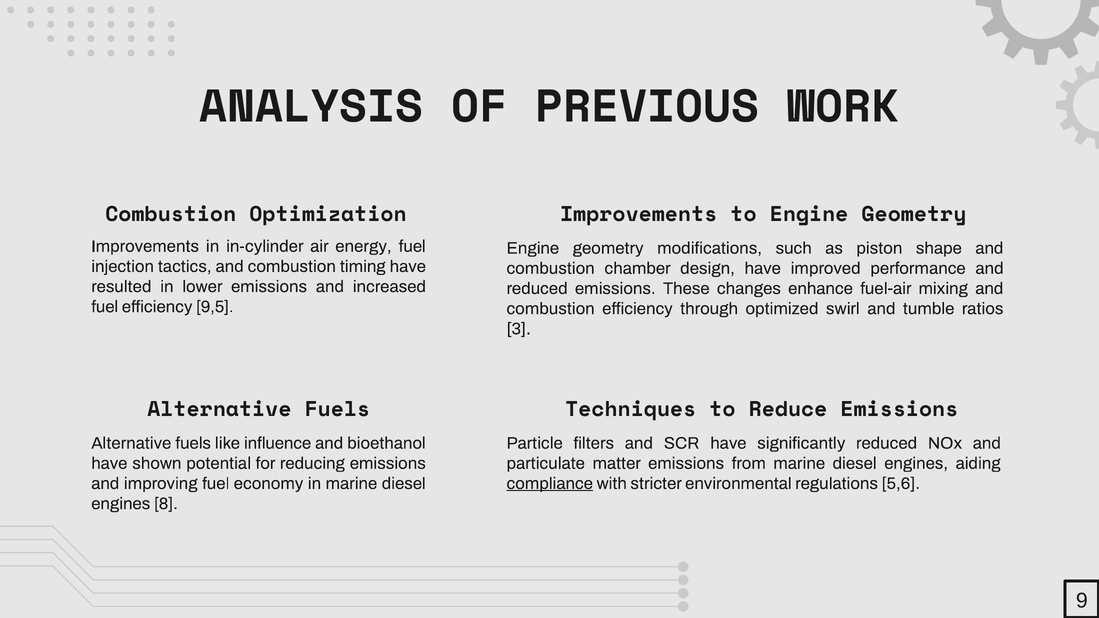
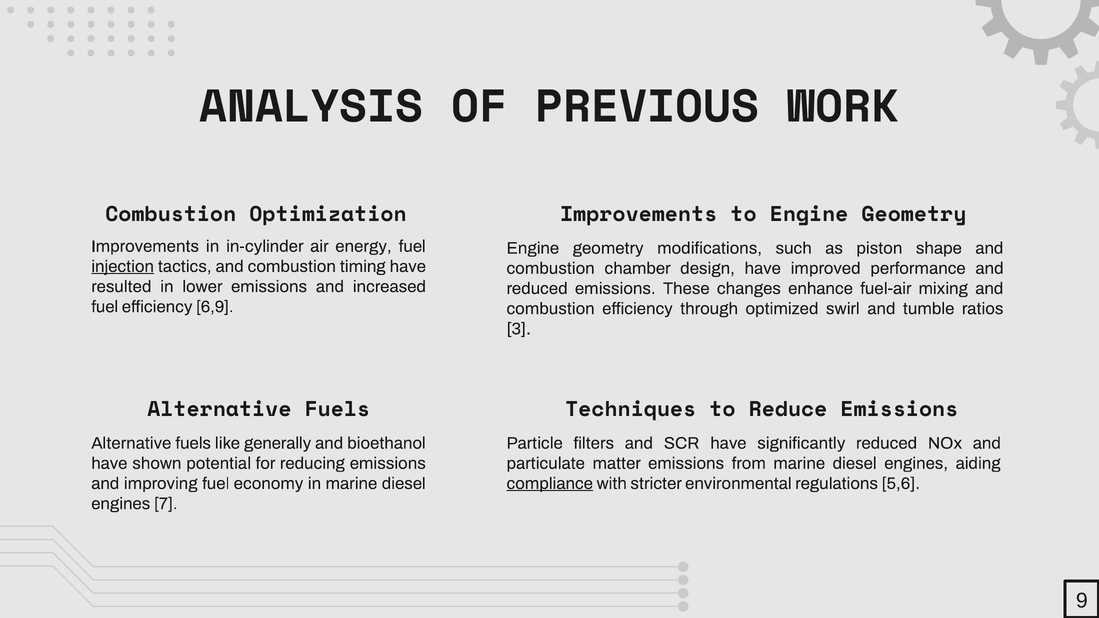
injection underline: none -> present (123, 266)
9,5: 9,5 -> 6,9 (215, 307)
influence: influence -> generally (278, 443)
8: 8 -> 7 (166, 504)
